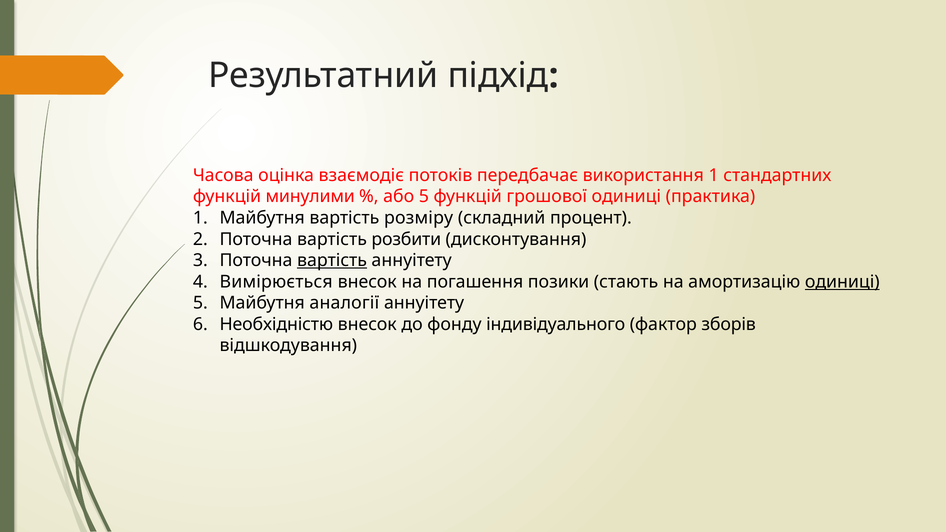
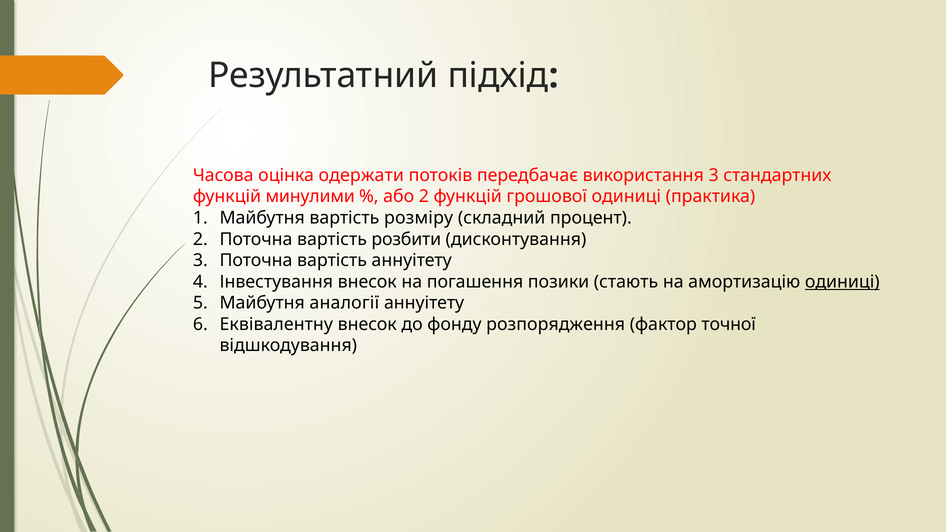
взаємодіє: взаємодіє -> одержати (361, 175)
використання 1: 1 -> 3 (714, 175)
або 5: 5 -> 2 (424, 197)
вартість underline: present -> none (332, 261)
Вимірюється: Вимірюється -> Інвестування (276, 282)
Необхідністю: Необхідністю -> Еквівалентну (276, 324)
індивідуального: індивідуального -> розпорядження (556, 324)
зборів: зборів -> точної (729, 324)
